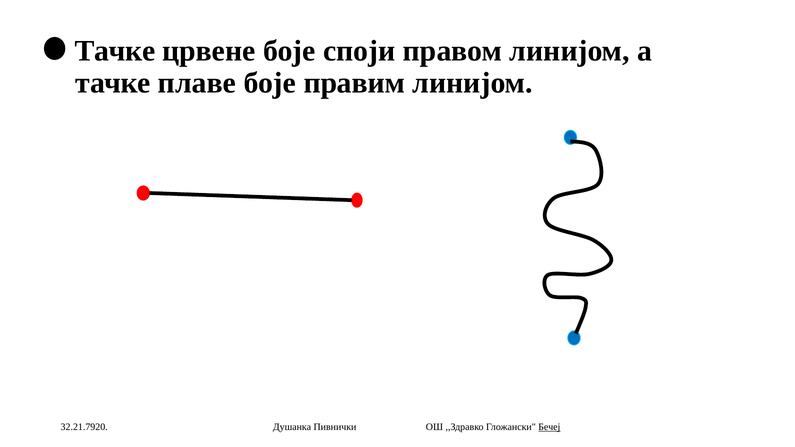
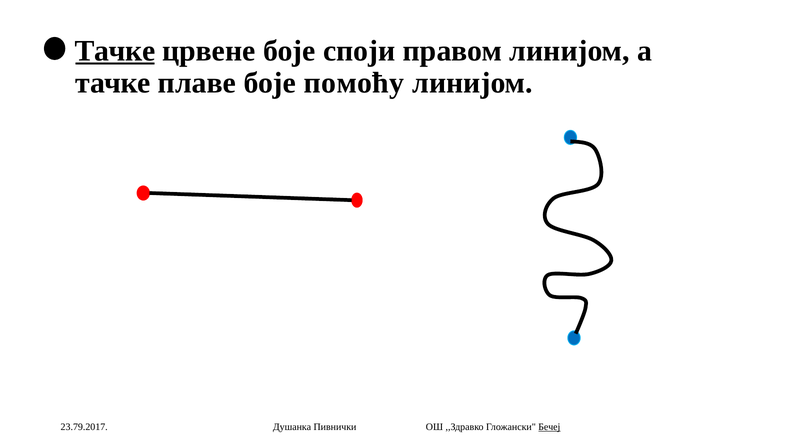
Тачке underline: none -> present (115, 51)
правим: правим -> помоћу (354, 83)
32.21.7920: 32.21.7920 -> 23.79.2017 (84, 427)
